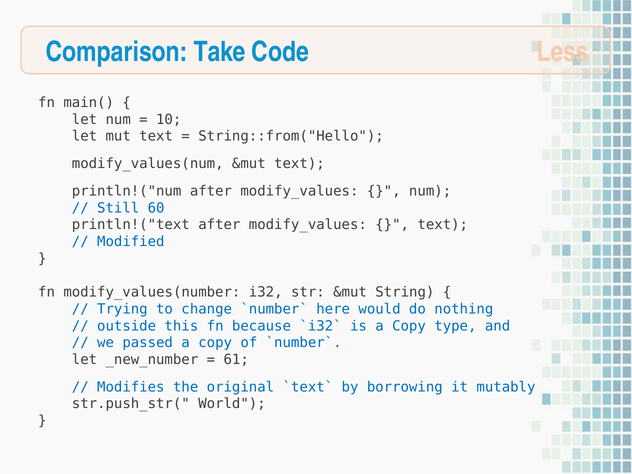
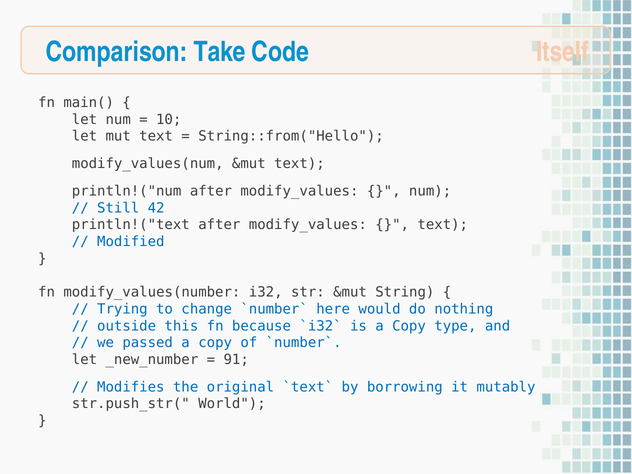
Less: Less -> Itself (563, 52)
60: 60 -> 42 (156, 208)
61: 61 -> 91 (236, 360)
